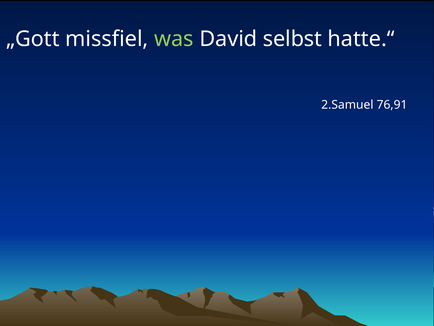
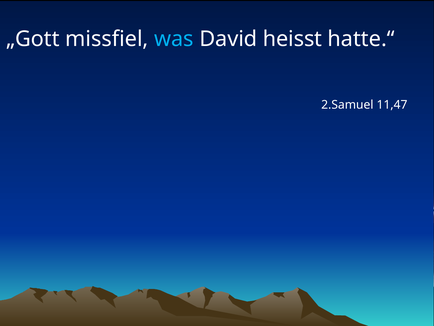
was colour: light green -> light blue (174, 39)
selbst: selbst -> heisst (293, 39)
76,91: 76,91 -> 11,47 (392, 105)
